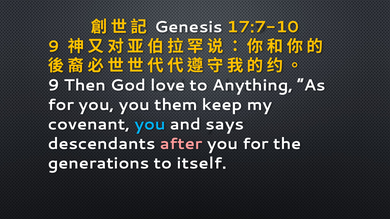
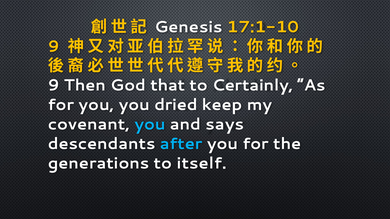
17:7-10: 17:7-10 -> 17:1-10 (263, 27)
love: love -> that (168, 85)
Anything: Anything -> Certainly (253, 85)
them: them -> dried (176, 105)
after colour: pink -> light blue (181, 144)
